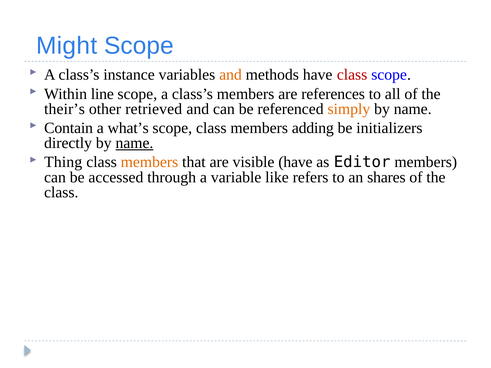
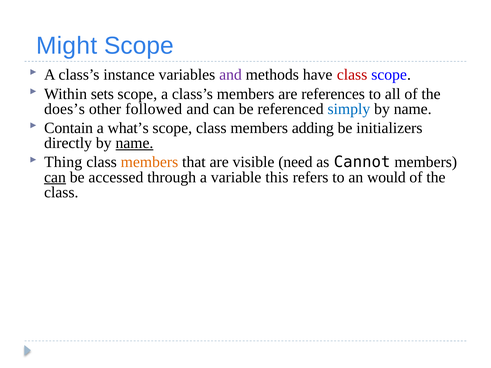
and colour: orange -> purple (230, 75)
line: line -> sets (102, 94)
their’s: their’s -> does’s (64, 109)
retrieved: retrieved -> followed (154, 109)
simply colour: orange -> blue (349, 109)
visible have: have -> need (295, 162)
Editor: Editor -> Cannot (362, 162)
can underline: none -> present (55, 177)
like: like -> this (277, 177)
shares: shares -> would (386, 177)
